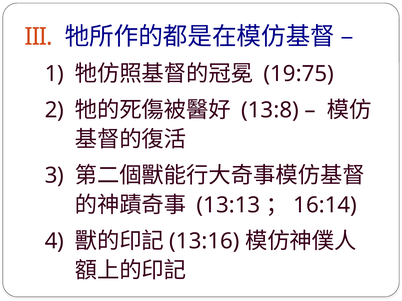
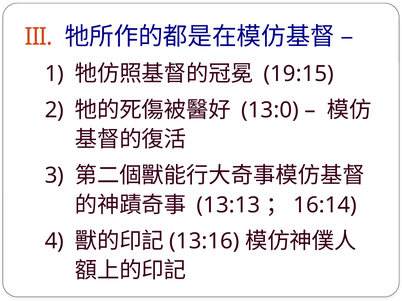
19:75: 19:75 -> 19:15 (299, 74)
13:8: 13:8 -> 13:0 (270, 110)
